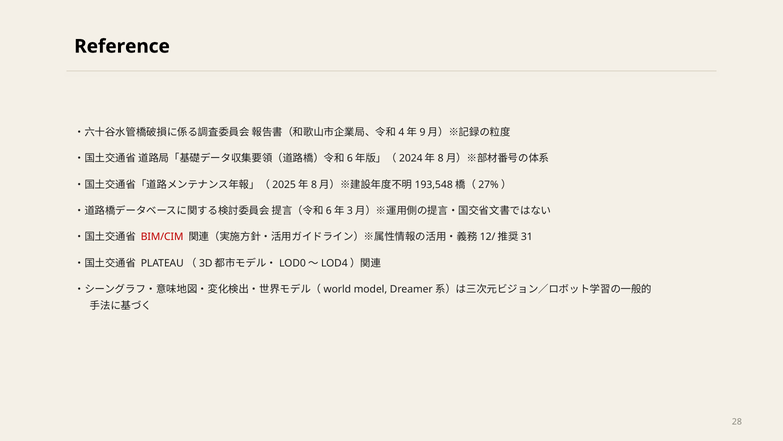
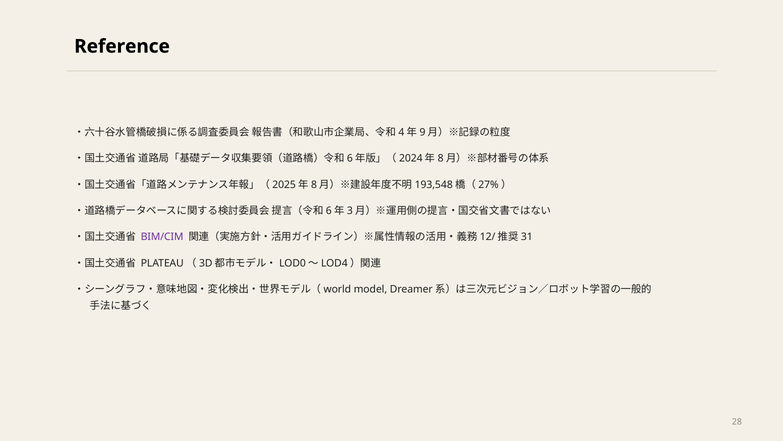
BIM/CIM colour: red -> purple (162, 237)
